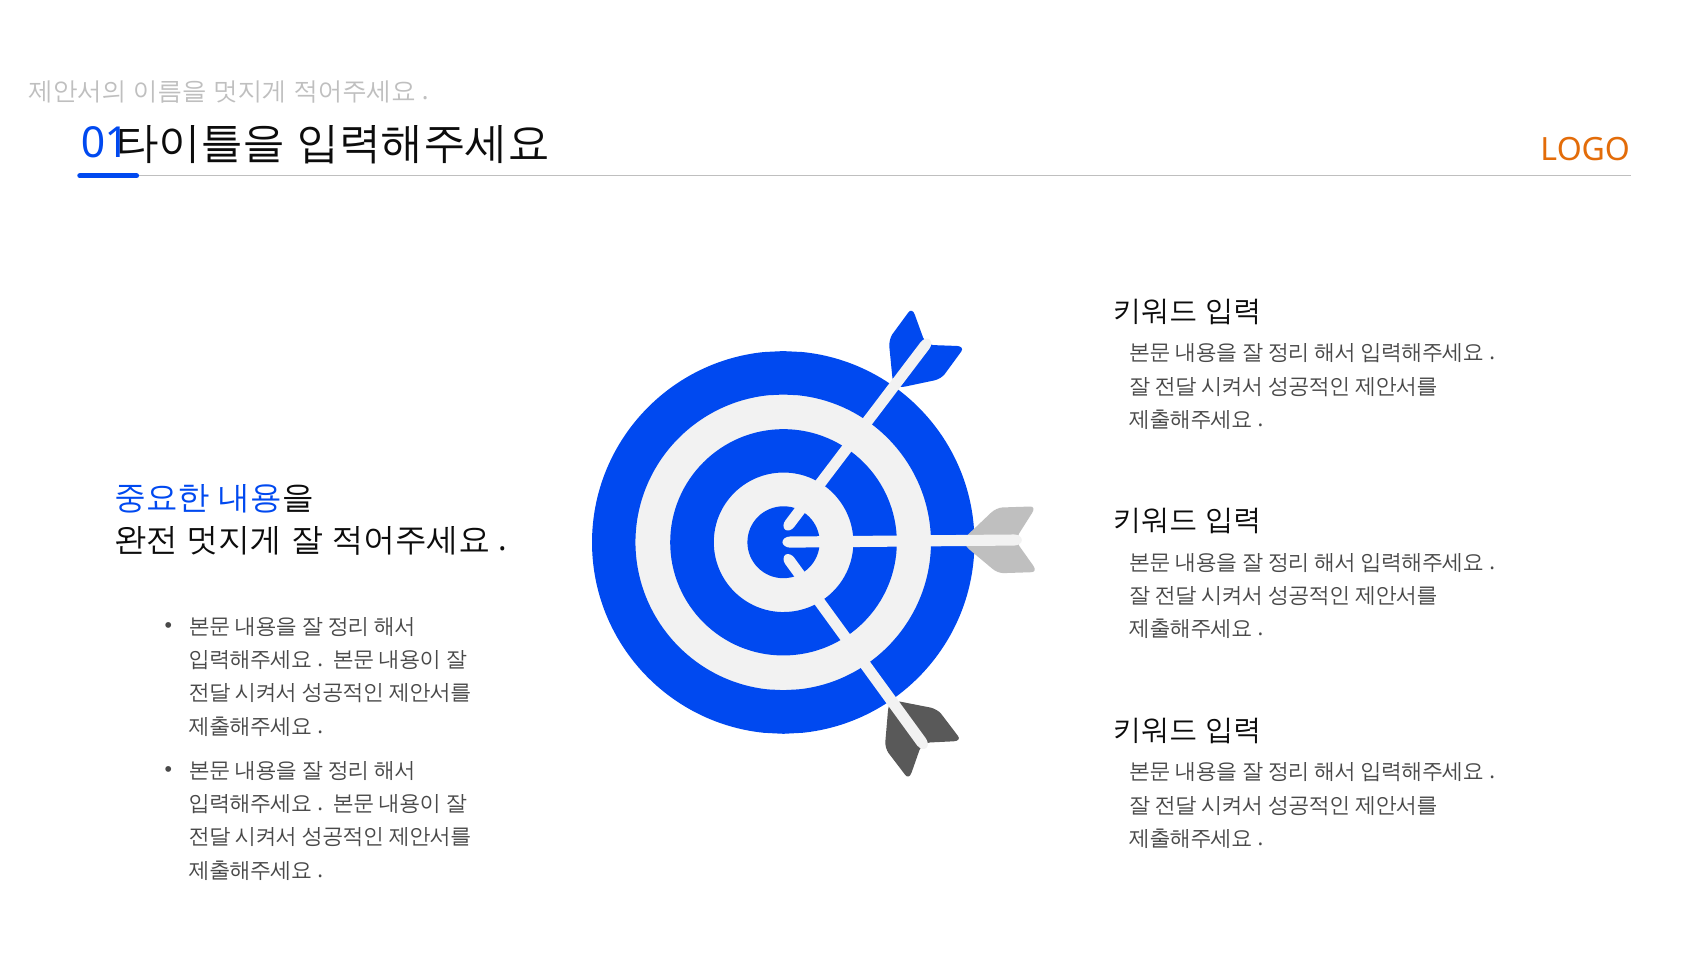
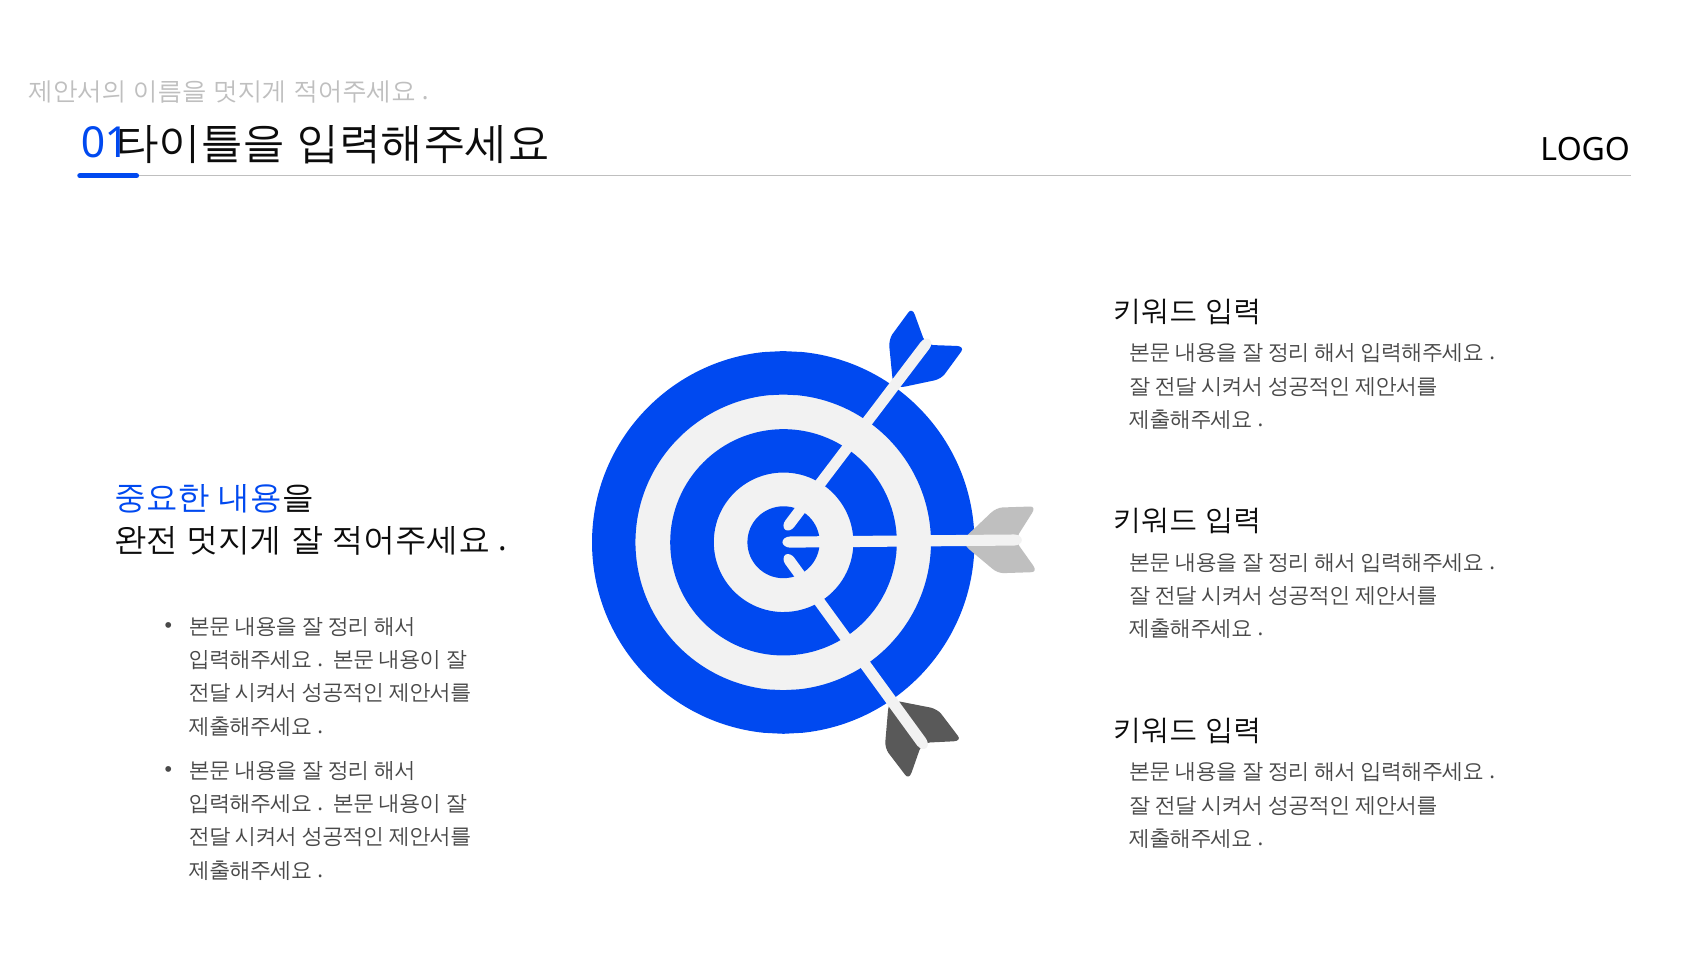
LOGO colour: orange -> black (1585, 150)
